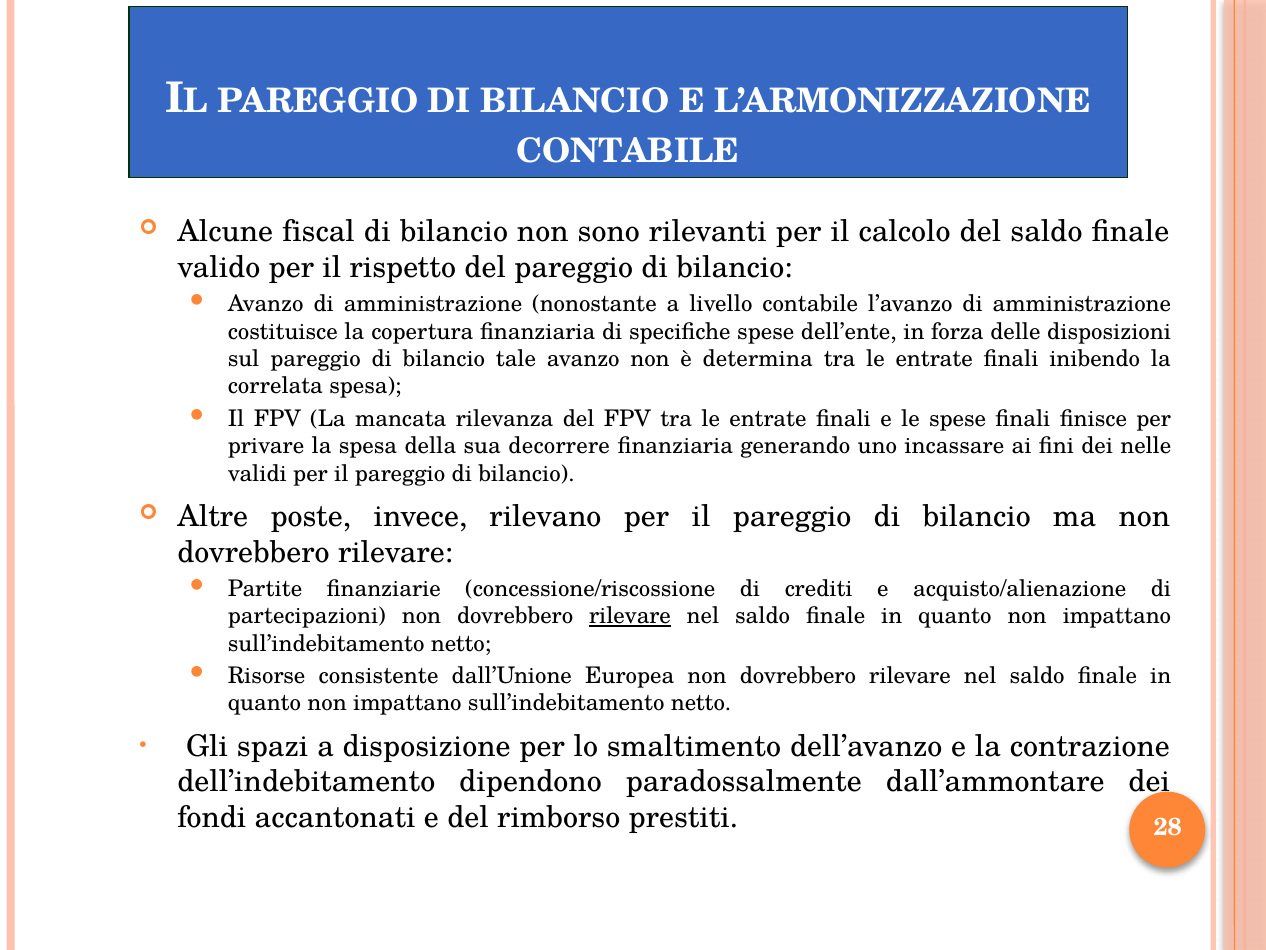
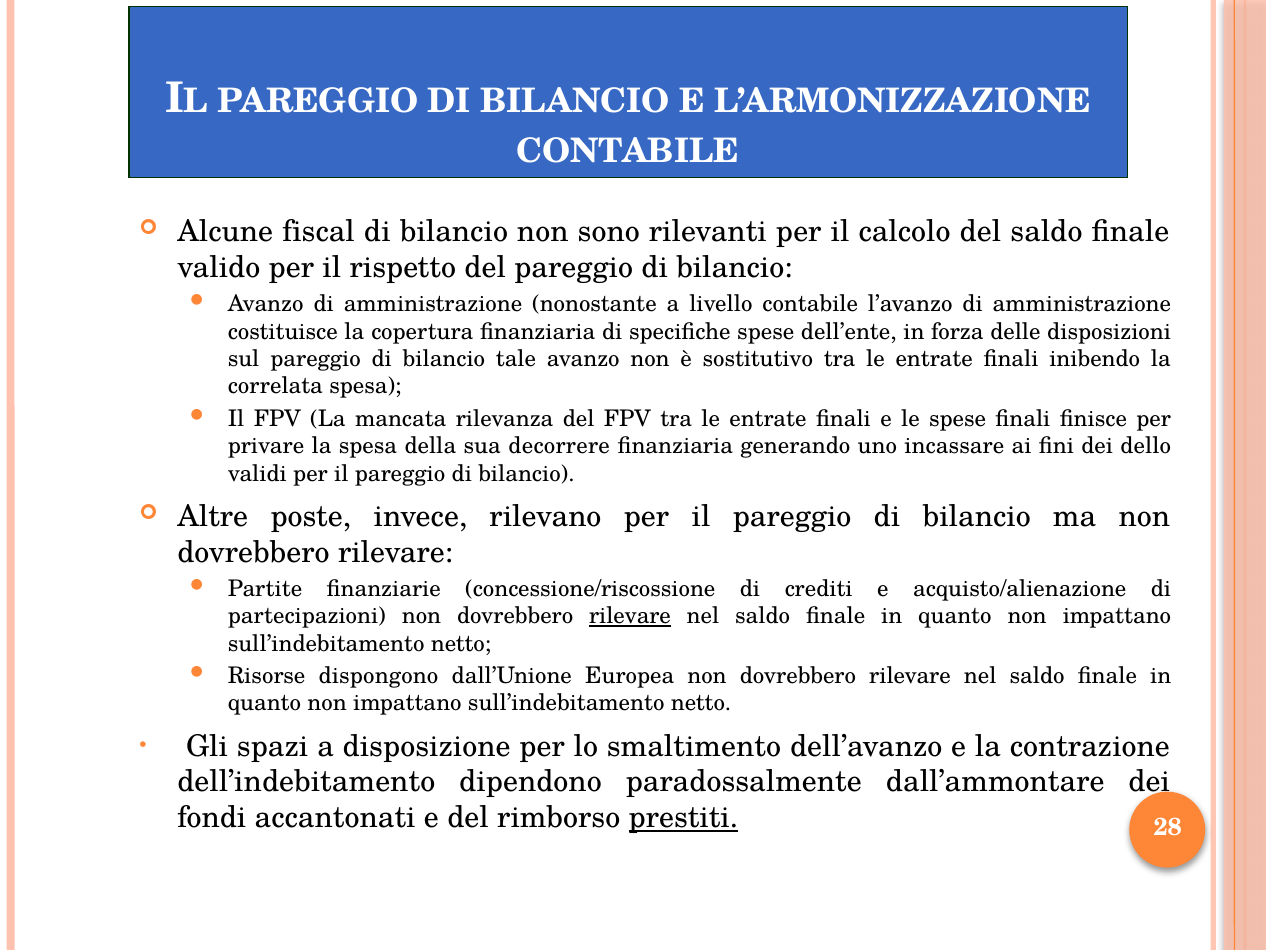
determina: determina -> sostitutivo (758, 359)
nelle: nelle -> dello (1146, 446)
consistente: consistente -> dispongono (379, 676)
prestiti underline: none -> present (683, 818)
